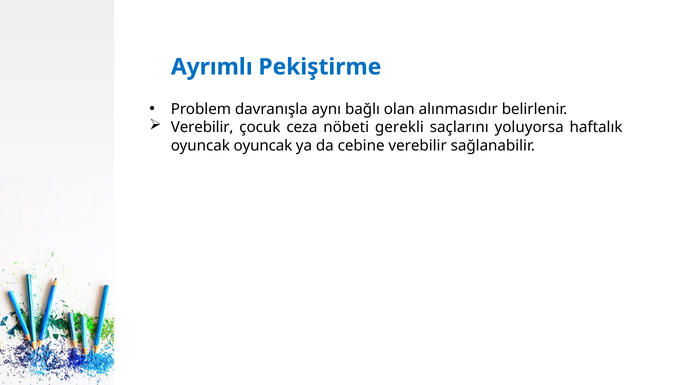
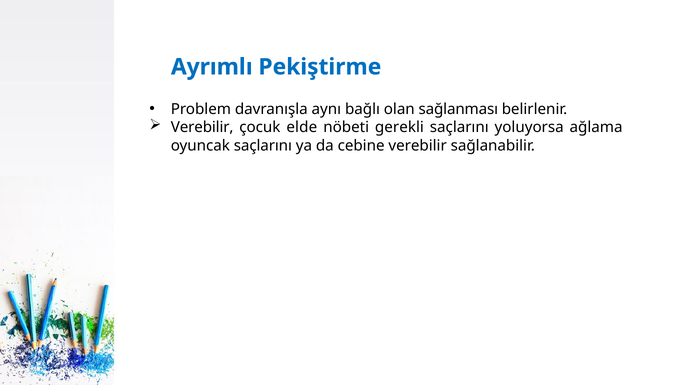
alınmasıdır: alınmasıdır -> sağlanması (458, 109)
ceza: ceza -> elde (302, 127)
haftalık: haftalık -> ağlama (596, 127)
oyuncak oyuncak: oyuncak -> saçlarını (263, 145)
